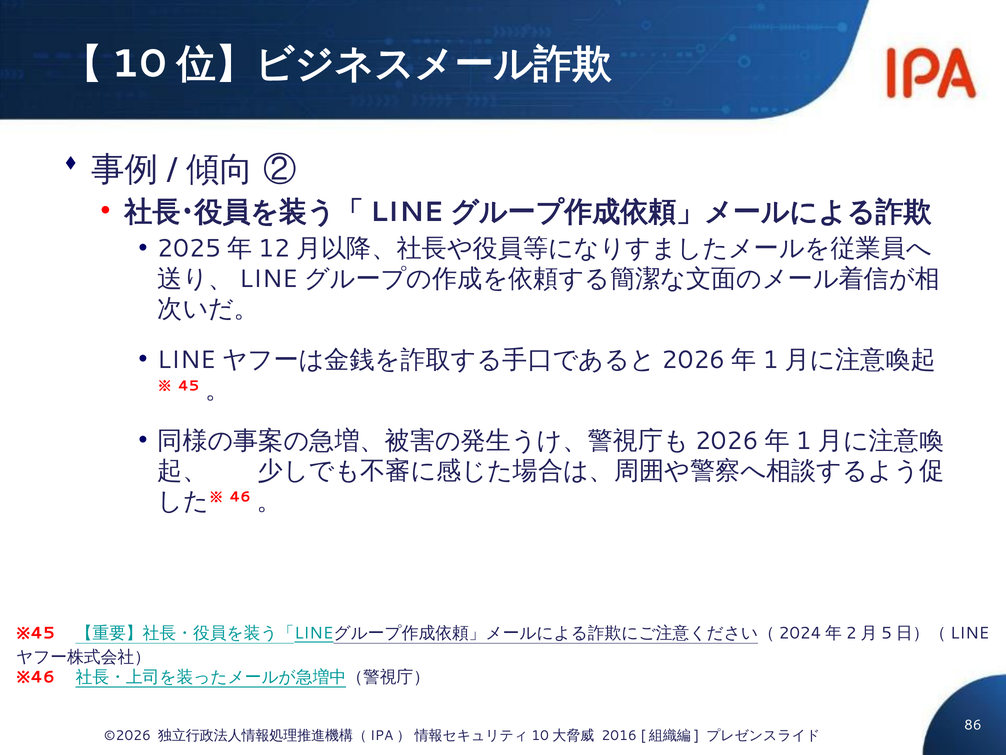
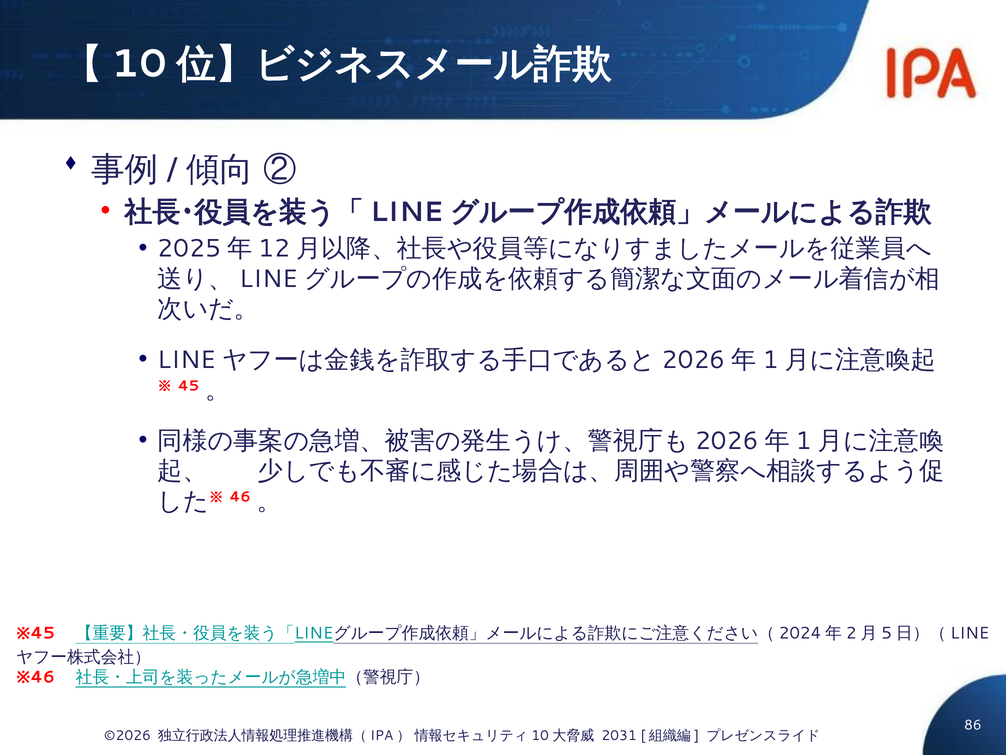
2016: 2016 -> 2031 (619, 735)
